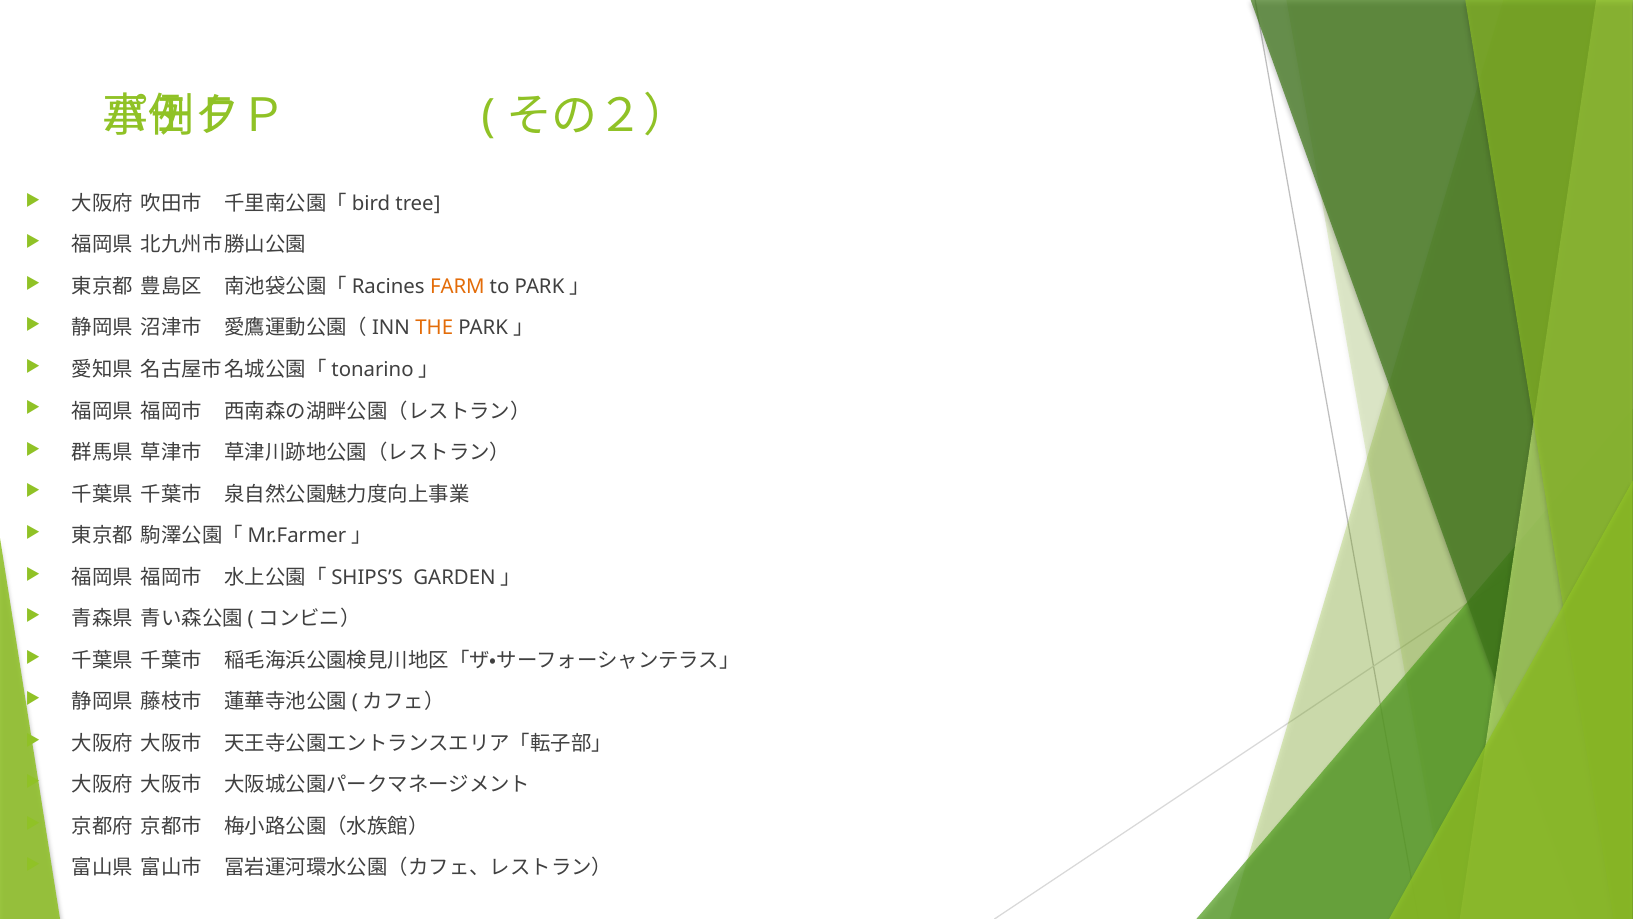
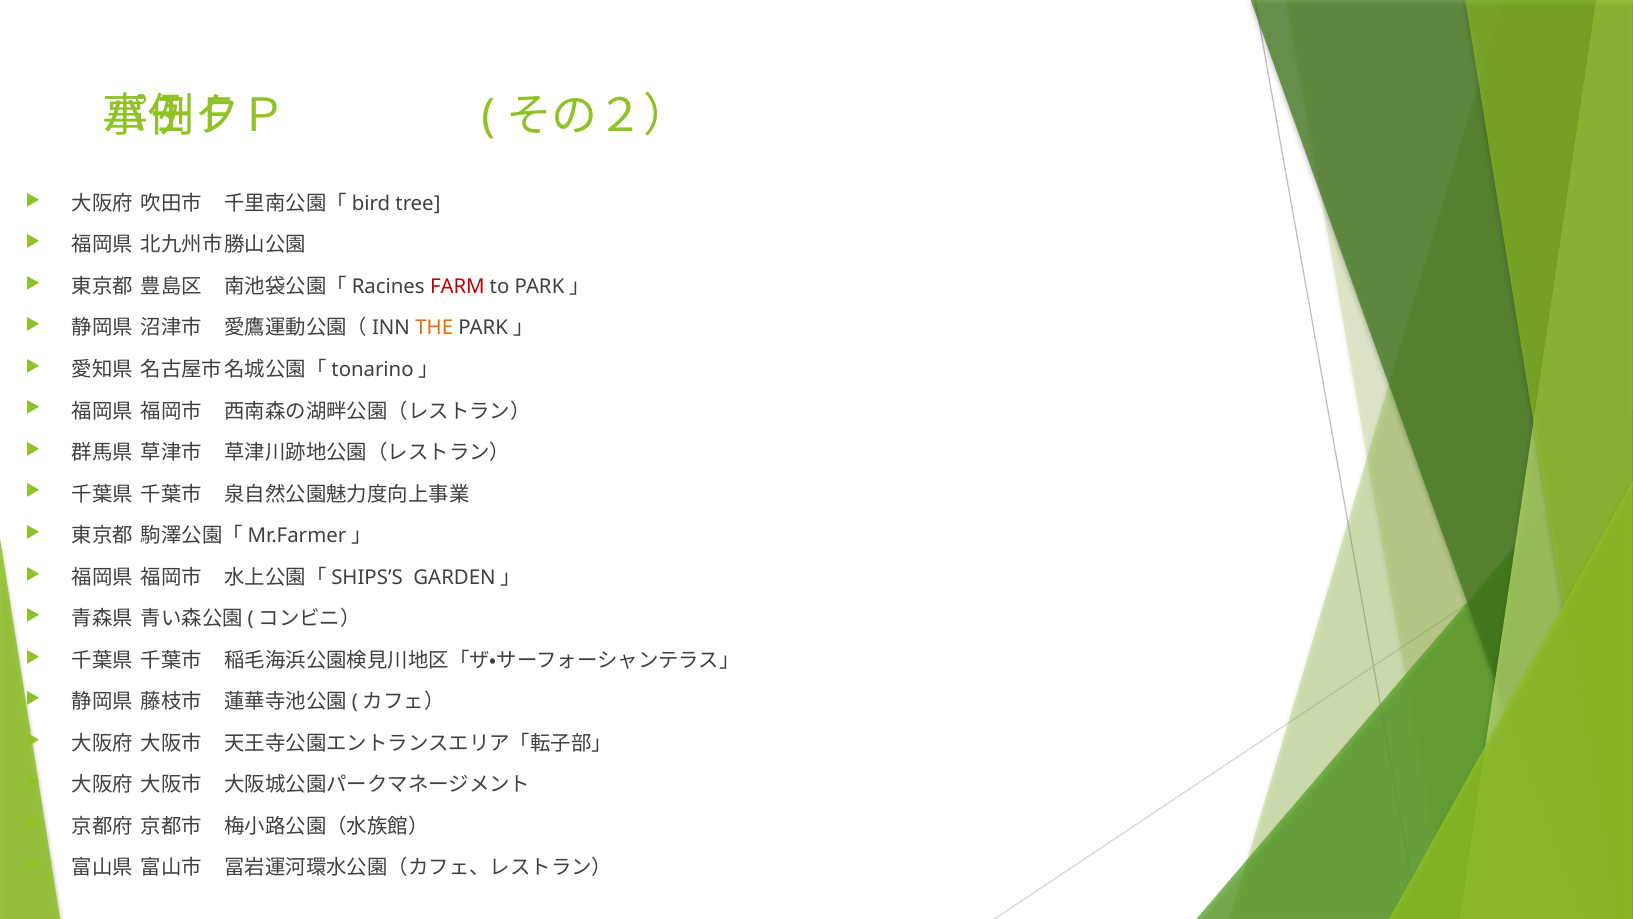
FARM colour: orange -> red (457, 287)
